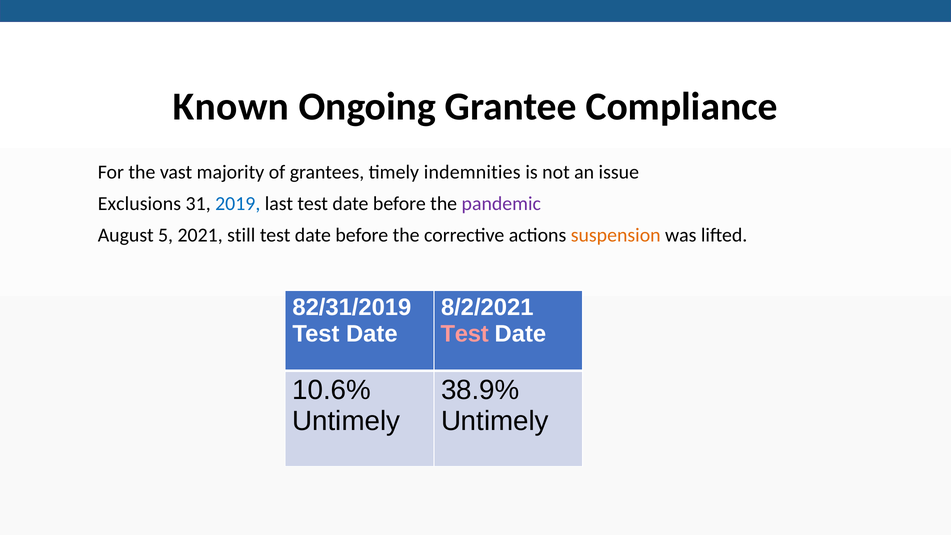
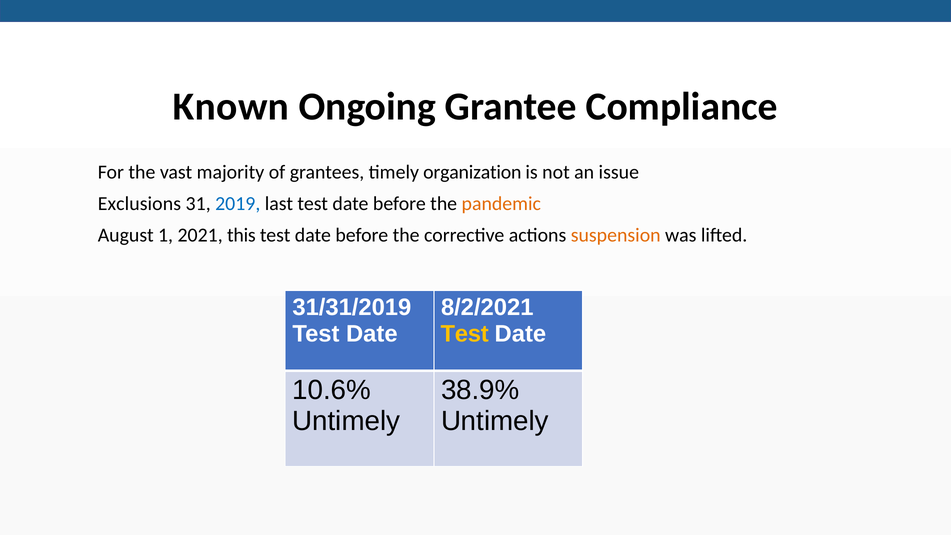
indemnities: indemnities -> organization (472, 172)
pandemic colour: purple -> orange (501, 204)
5: 5 -> 1 (166, 235)
still: still -> this (241, 235)
82/31/2019: 82/31/2019 -> 31/31/2019 (352, 308)
Test colour: pink -> yellow (465, 334)
